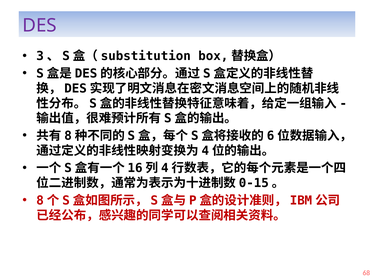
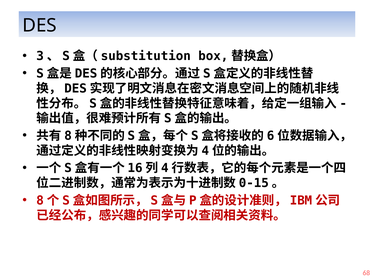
DES colour: purple -> black (40, 26)
